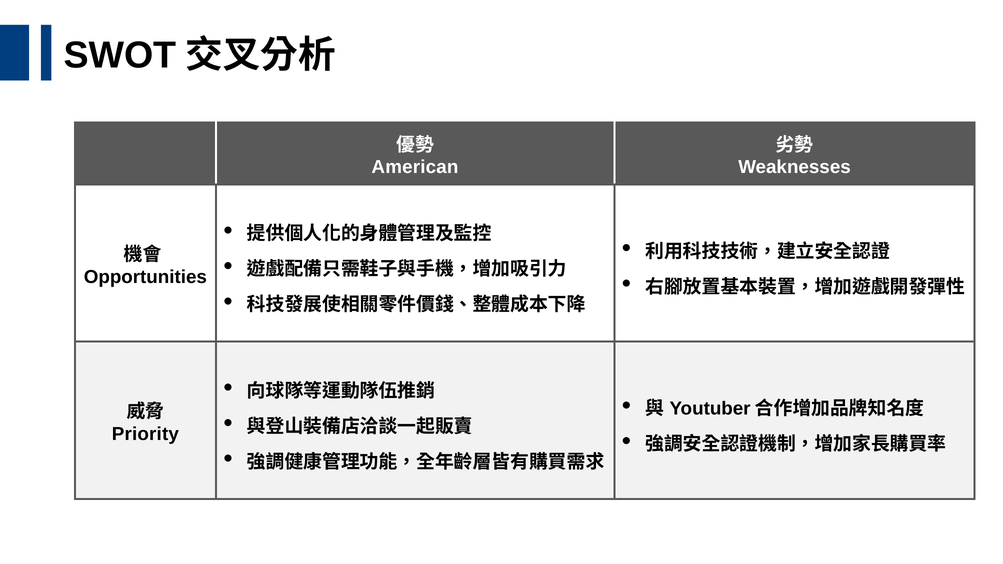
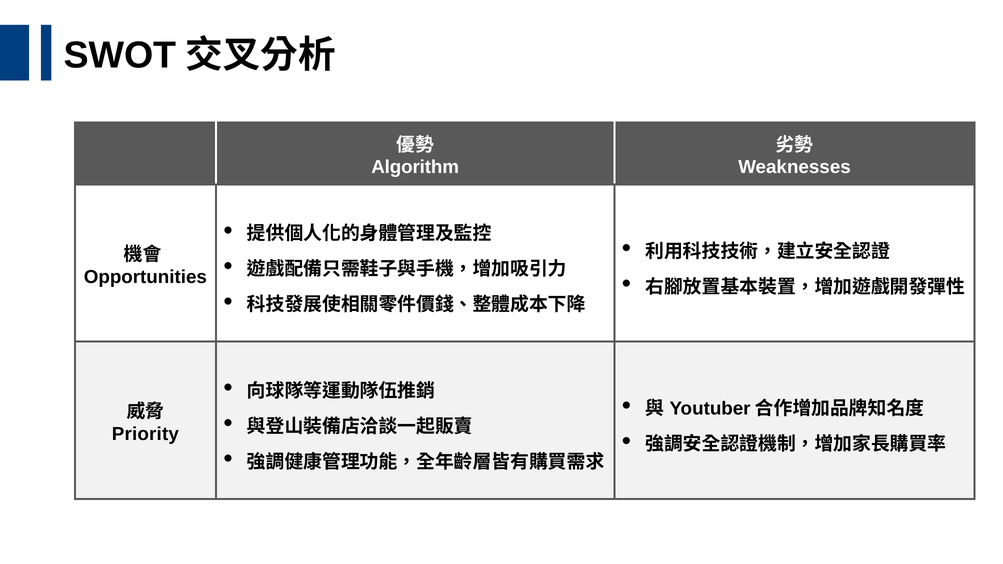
American: American -> Algorithm (415, 167)
